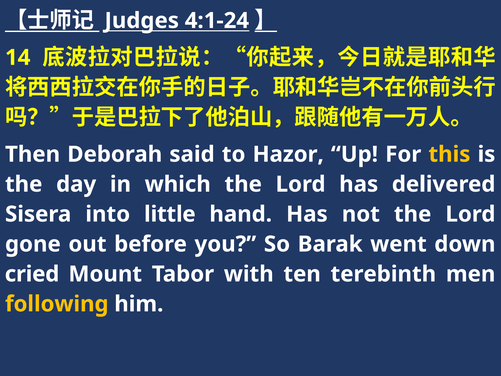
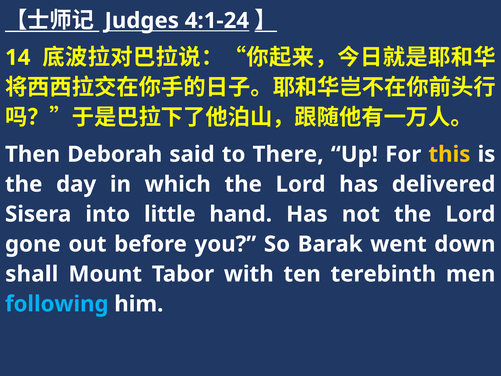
Hazor: Hazor -> There (288, 154)
cried: cried -> shall (32, 274)
following colour: yellow -> light blue (57, 304)
